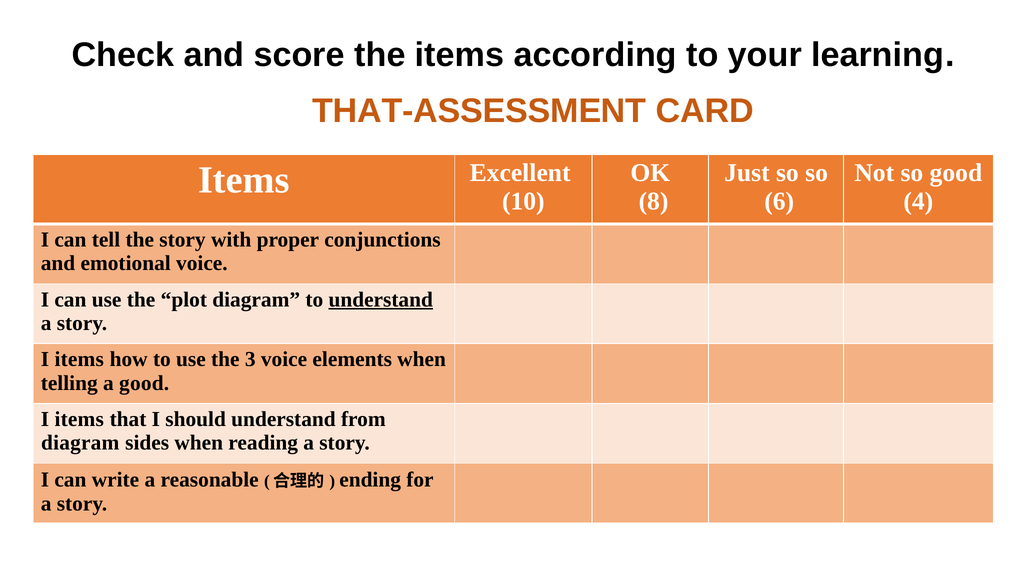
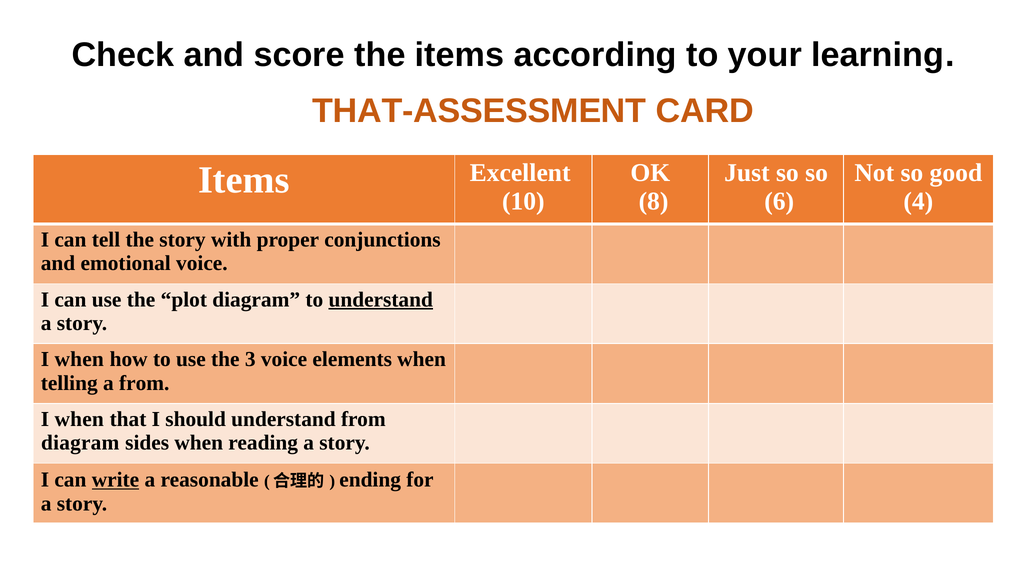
items: items -> when (79, 359)
a good: good -> from (144, 383)
items: items -> when (79, 419)
write underline: none -> present (115, 480)
